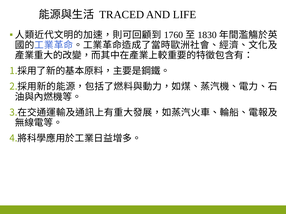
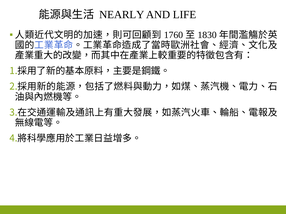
TRACED: TRACED -> NEARLY (122, 15)
